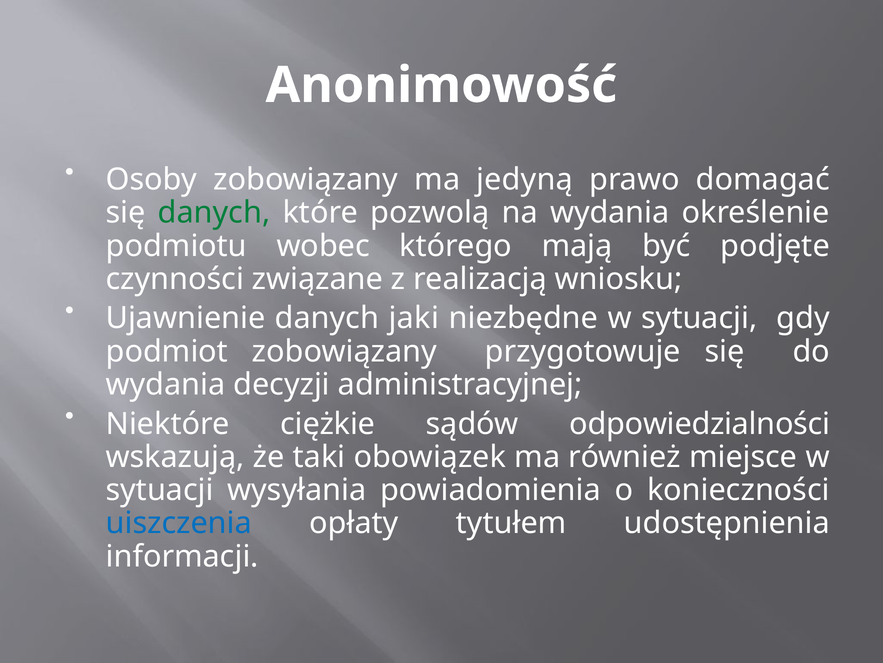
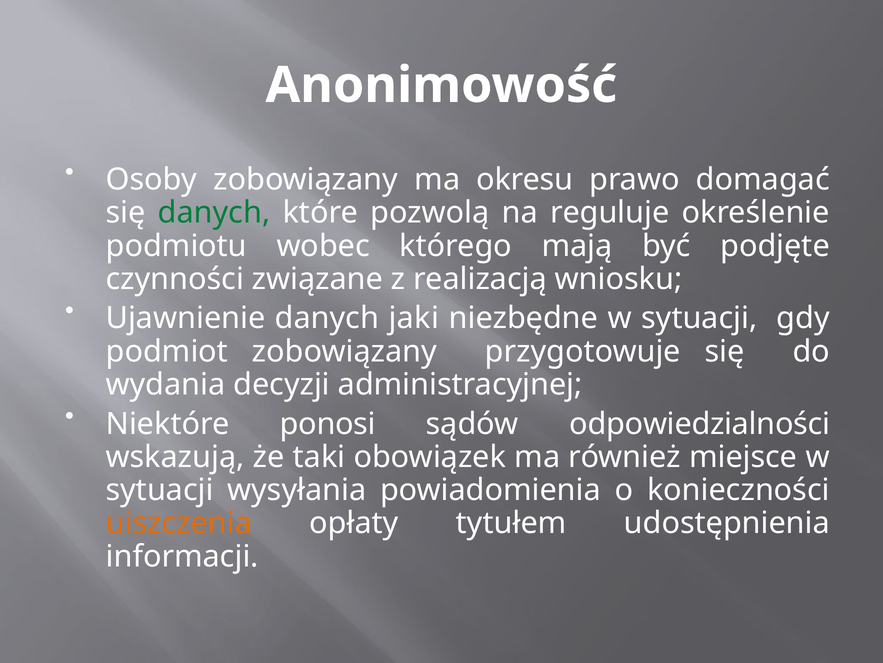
jedyną: jedyną -> okresu (525, 179)
na wydania: wydania -> reguluje (610, 213)
ciężkie: ciężkie -> ponosi (328, 423)
uiszczenia colour: blue -> orange (179, 523)
